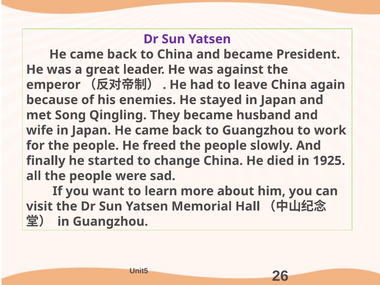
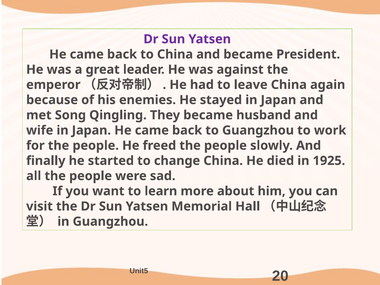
26: 26 -> 20 (280, 276)
